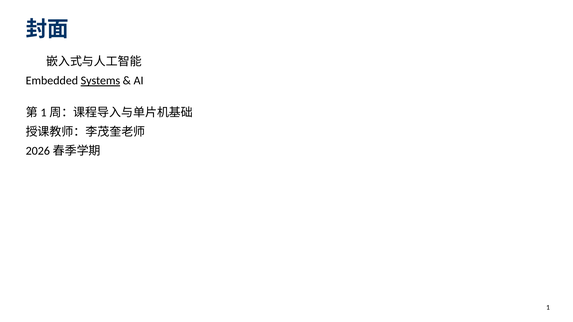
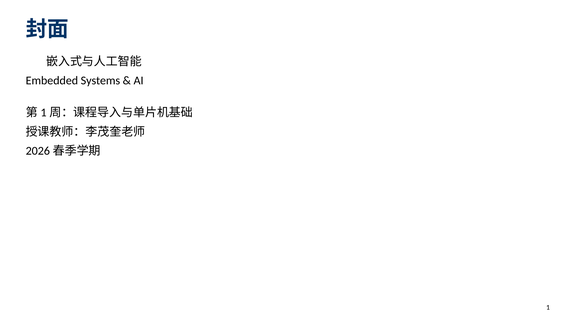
Systems underline: present -> none (100, 81)
